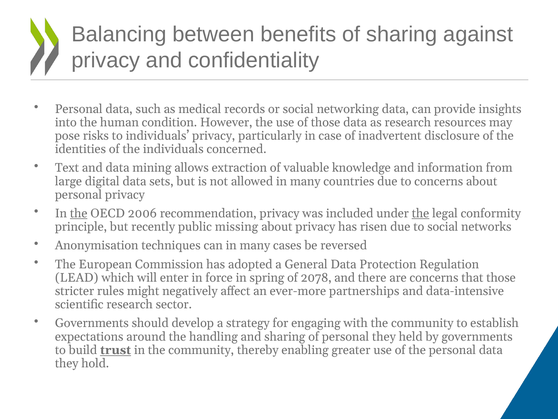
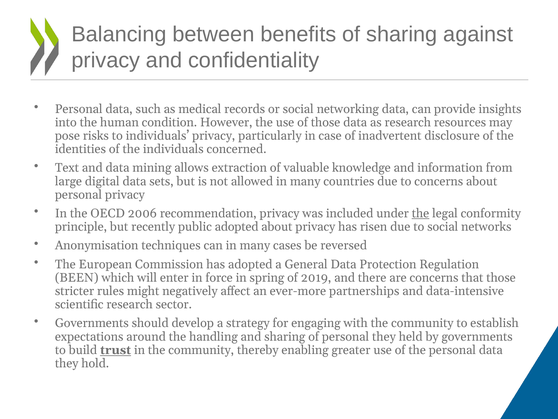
the underline: present -> none (79, 213)
public missing: missing -> adopted (237, 227)
LEAD: LEAD -> BEEN (77, 277)
2078: 2078 -> 2019 (316, 277)
